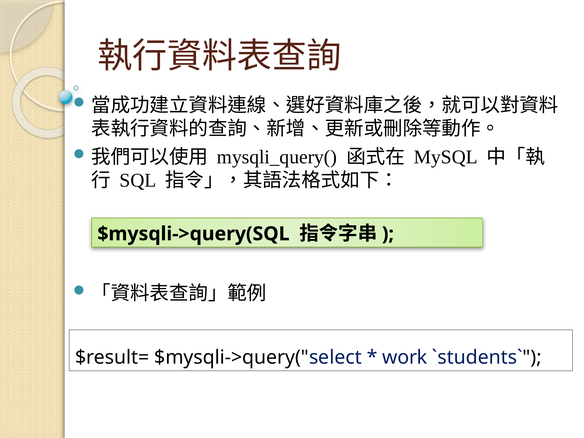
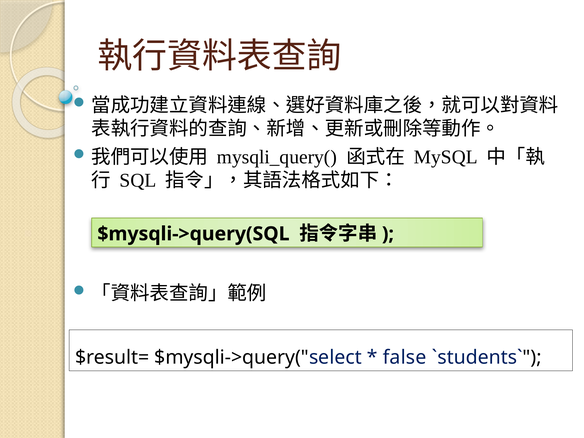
work: work -> false (405, 358)
